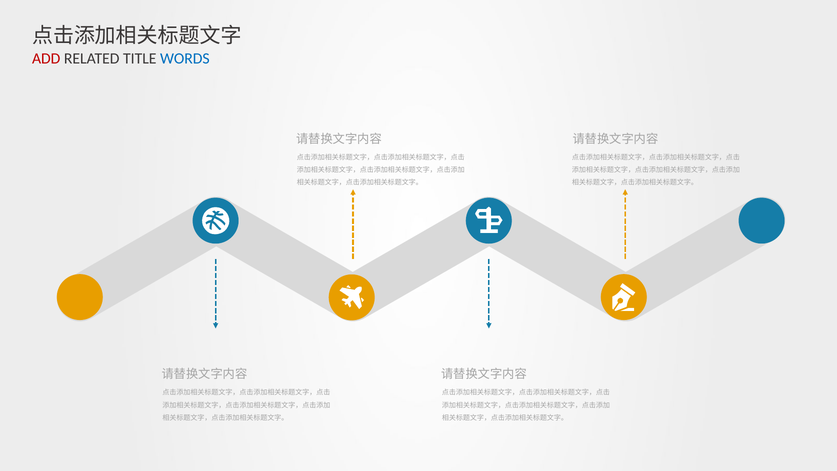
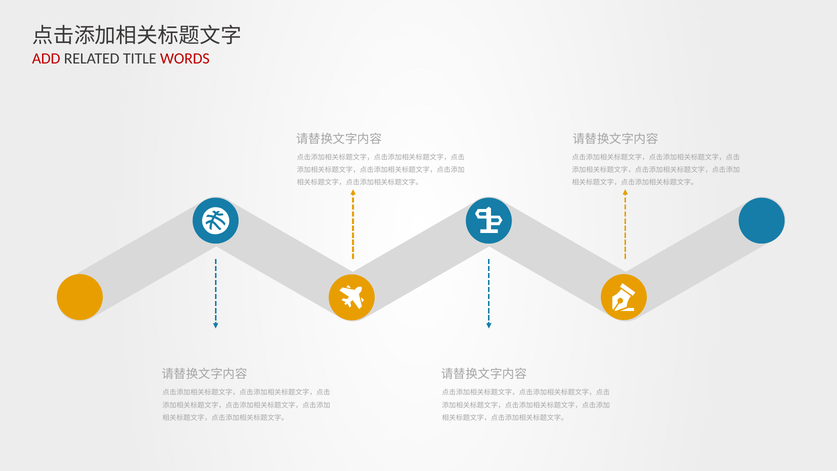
WORDS colour: blue -> red (185, 59)
